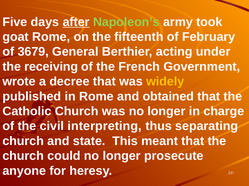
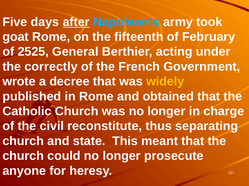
Napoleon’s colour: light green -> light blue (126, 22)
3679: 3679 -> 2525 (33, 52)
receiving: receiving -> correctly (51, 67)
interpreting: interpreting -> reconstitute (105, 127)
